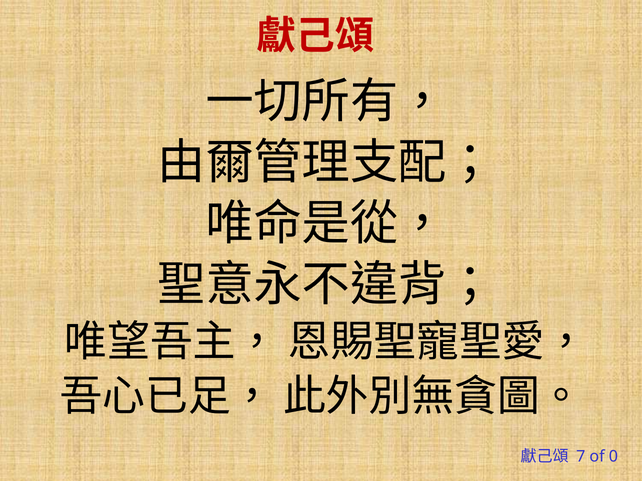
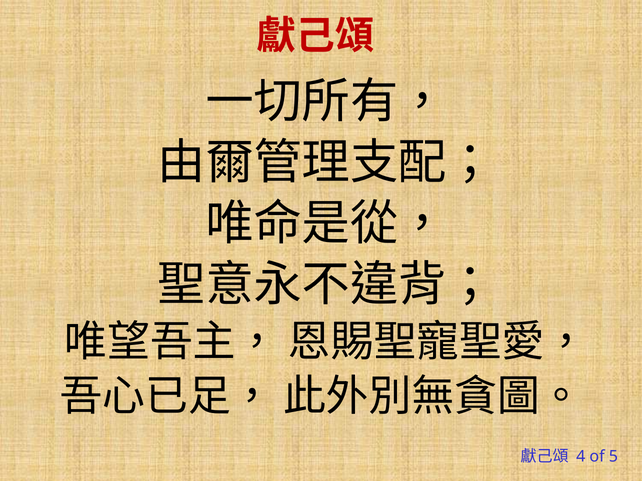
7: 7 -> 4 (581, 457)
0: 0 -> 5 (613, 457)
